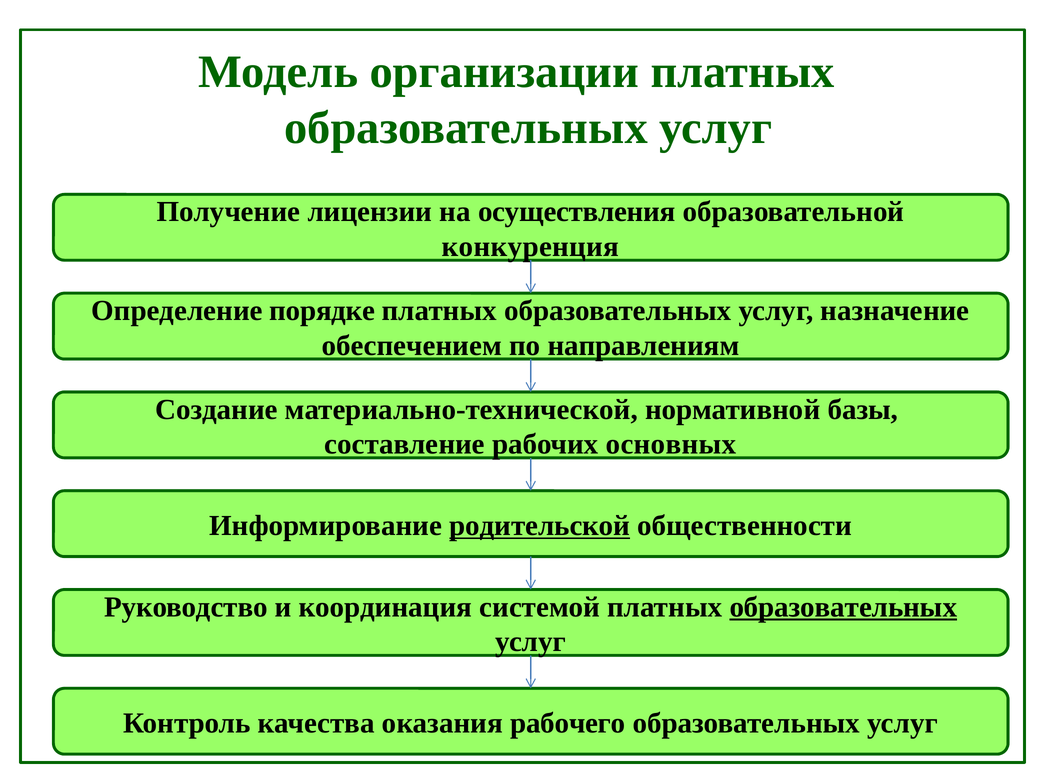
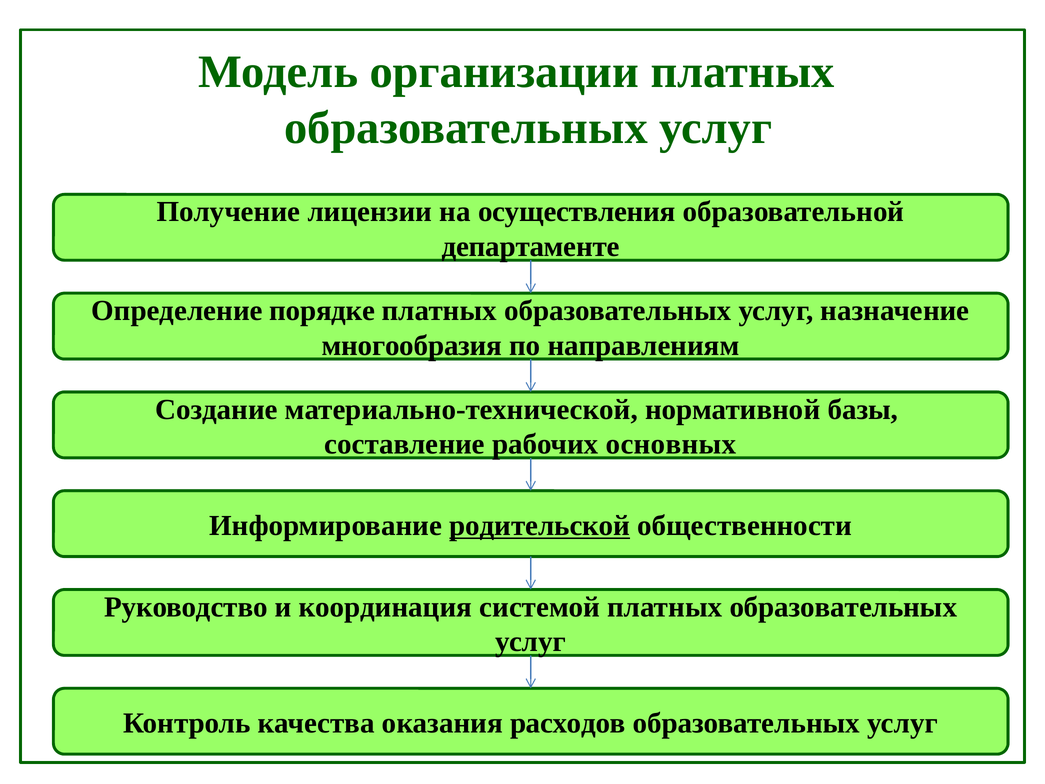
конкуренция: конкуренция -> департаменте (531, 247)
обеспечением: обеспечением -> многообразия (412, 345)
образовательных underline: present -> none (843, 607)
рабочего: рабочего -> расходов (568, 723)
